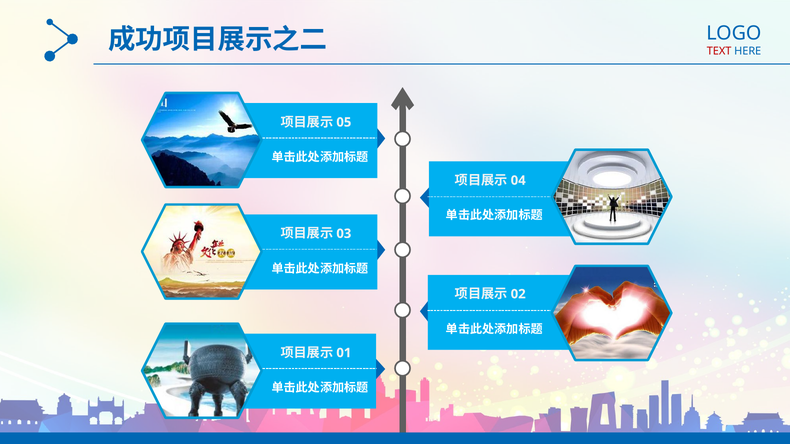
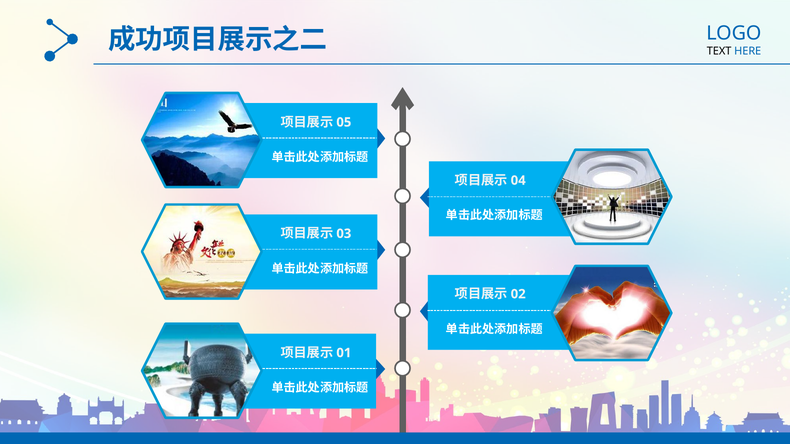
TEXT colour: red -> black (719, 51)
